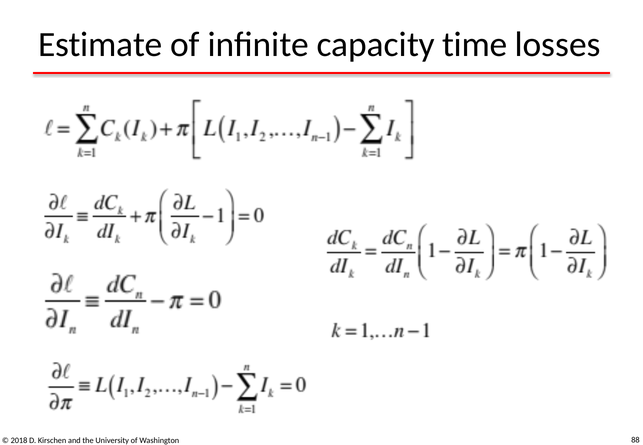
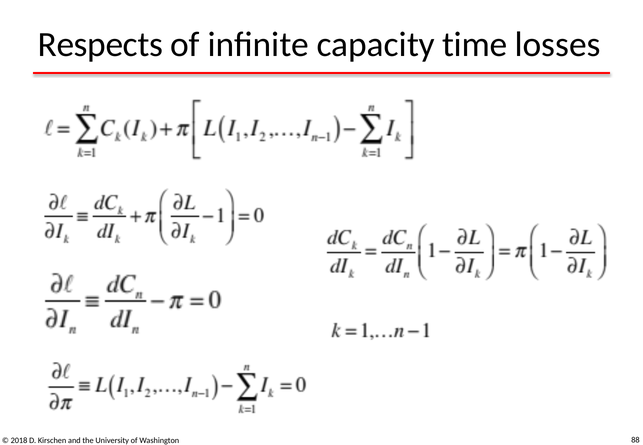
Estimate: Estimate -> Respects (100, 45)
